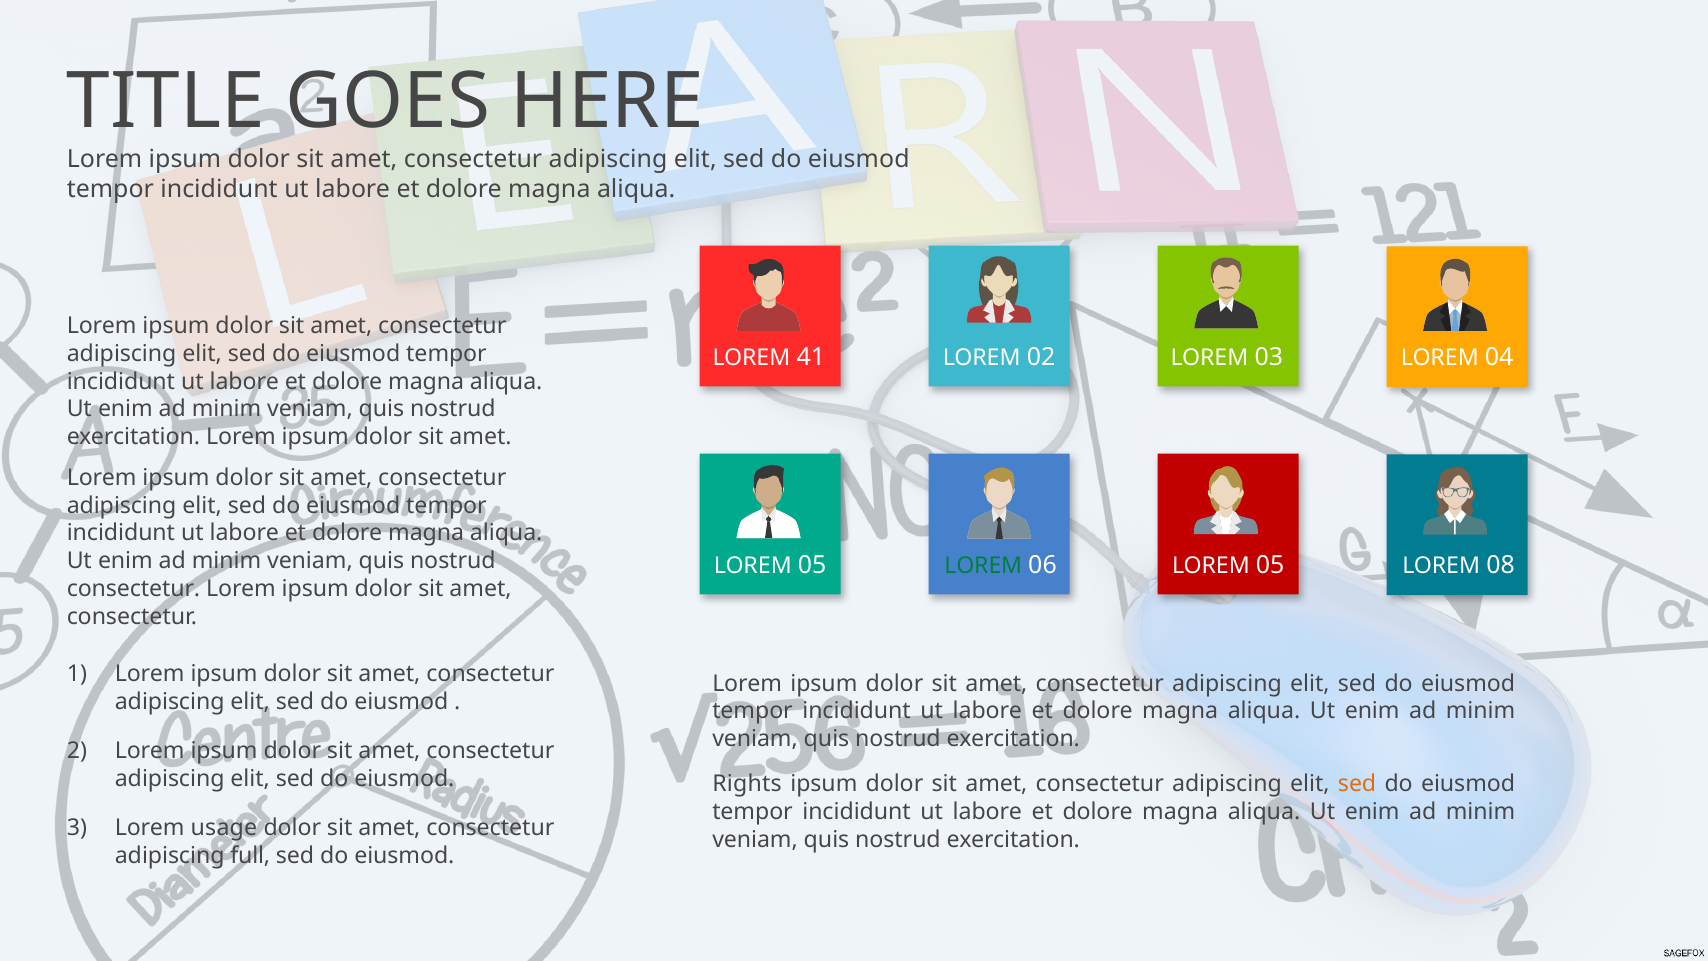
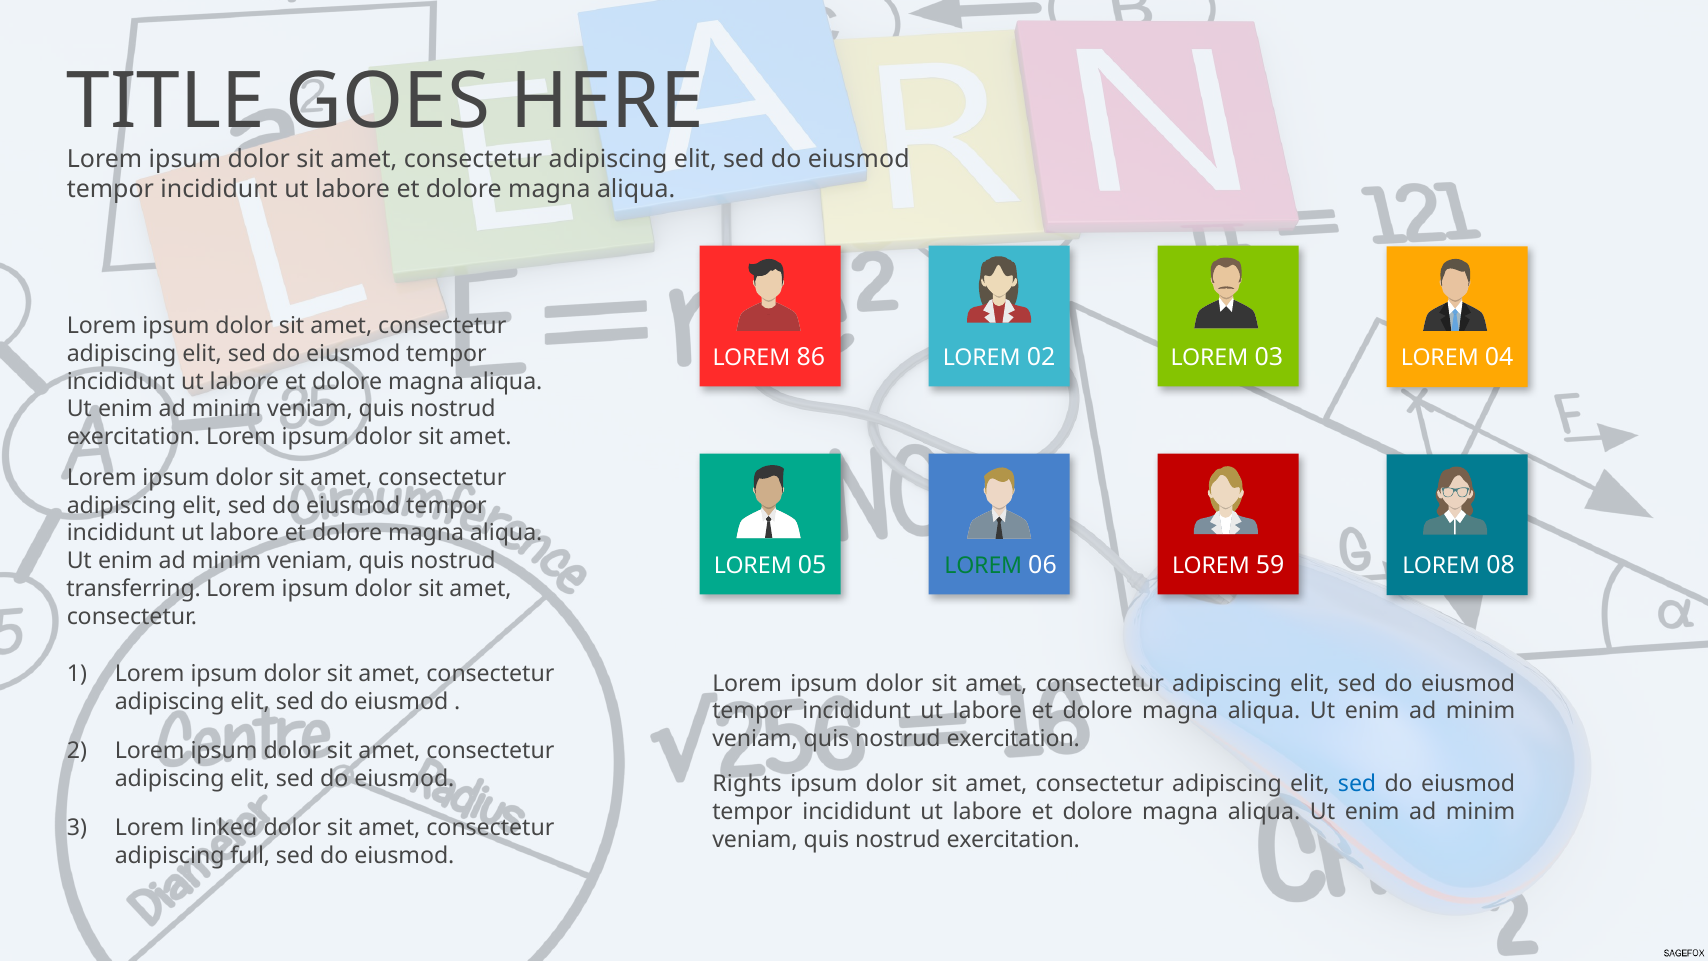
41: 41 -> 86 (811, 357)
06 LOREM 05: 05 -> 59 (1270, 566)
consectetur: consectetur -> transferring (134, 589)
sed colour: orange -> blue (1357, 784)
usage: usage -> linked (224, 828)
